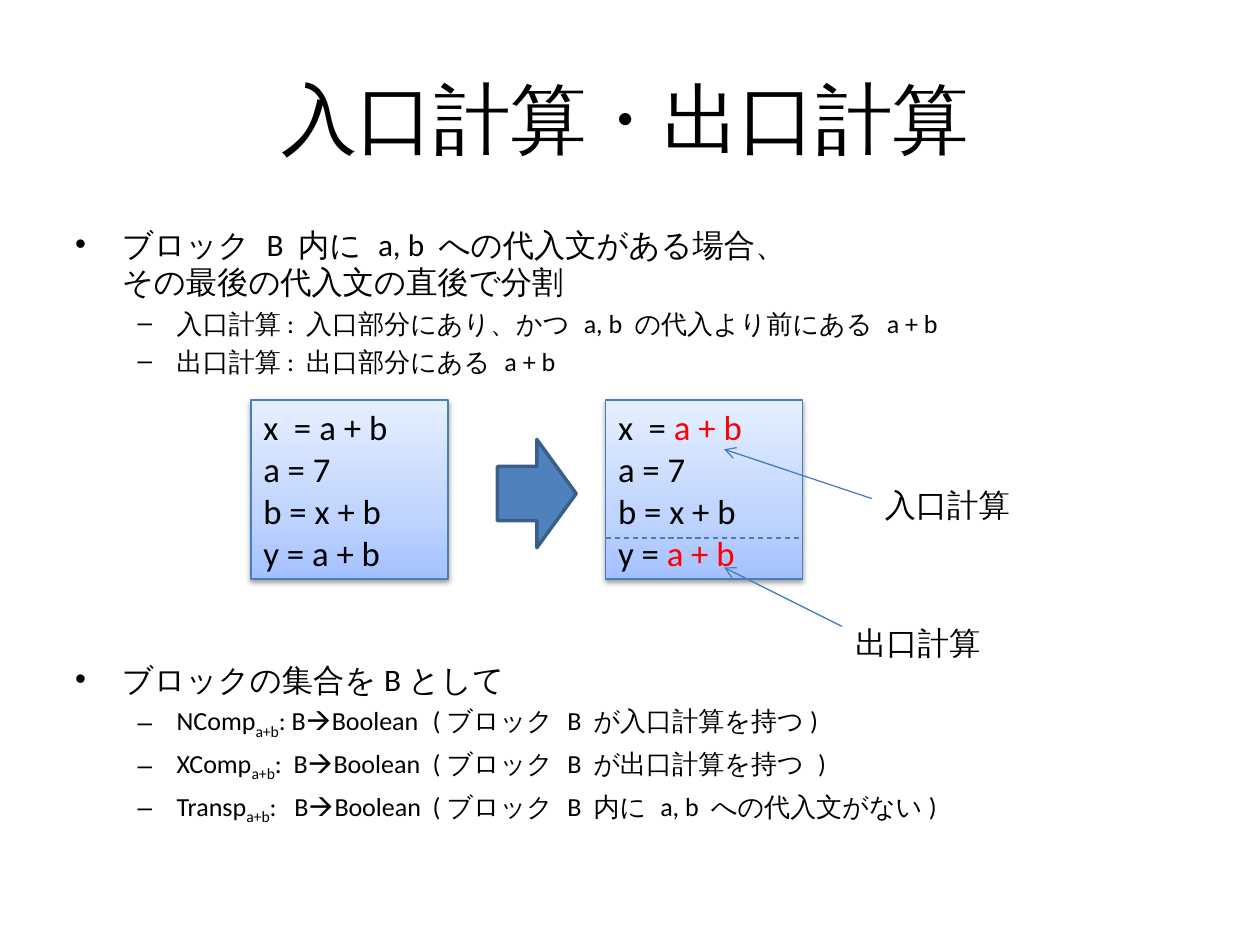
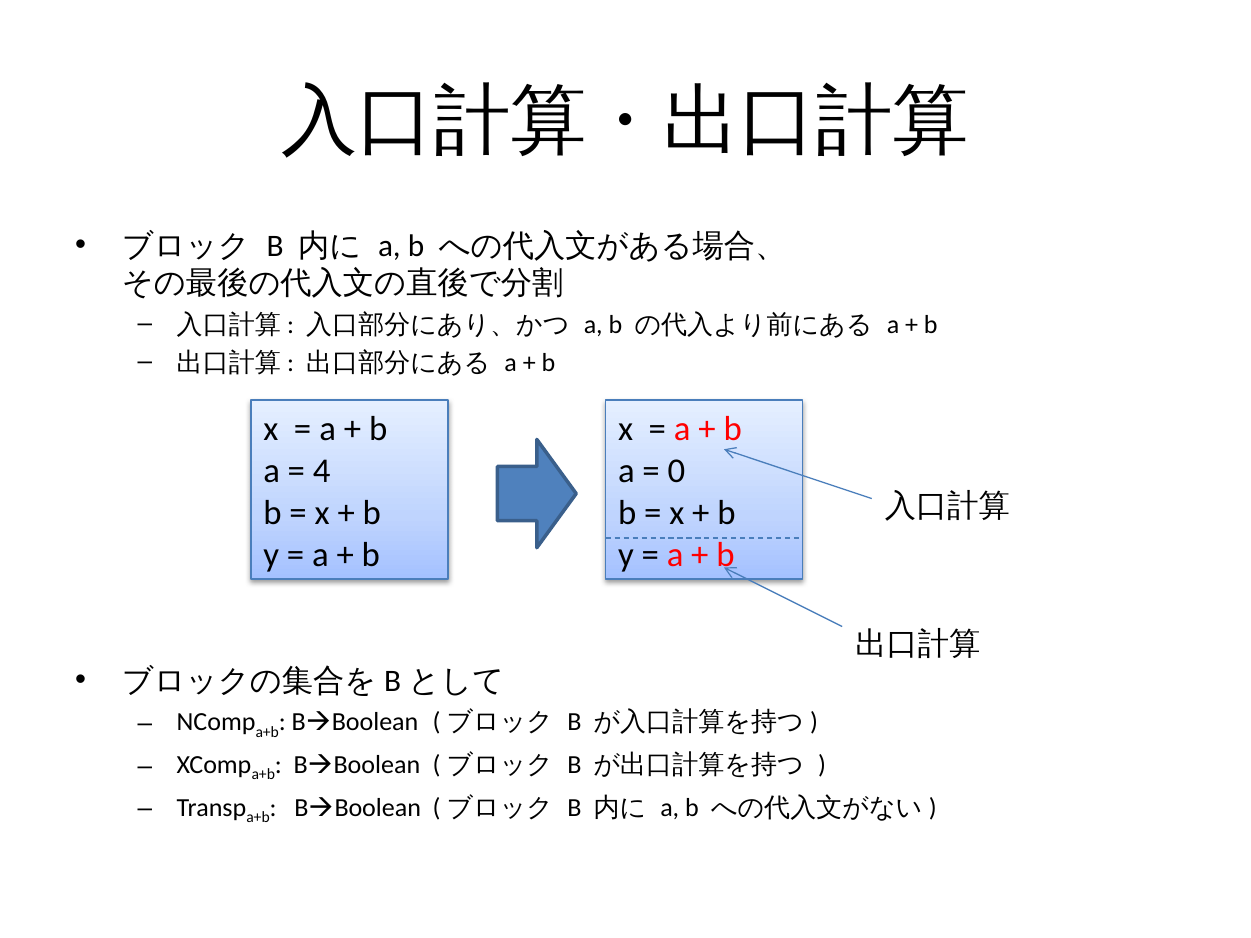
7: 7 -> 4 (322, 471)
7: 7 -> 0 (676, 471)
